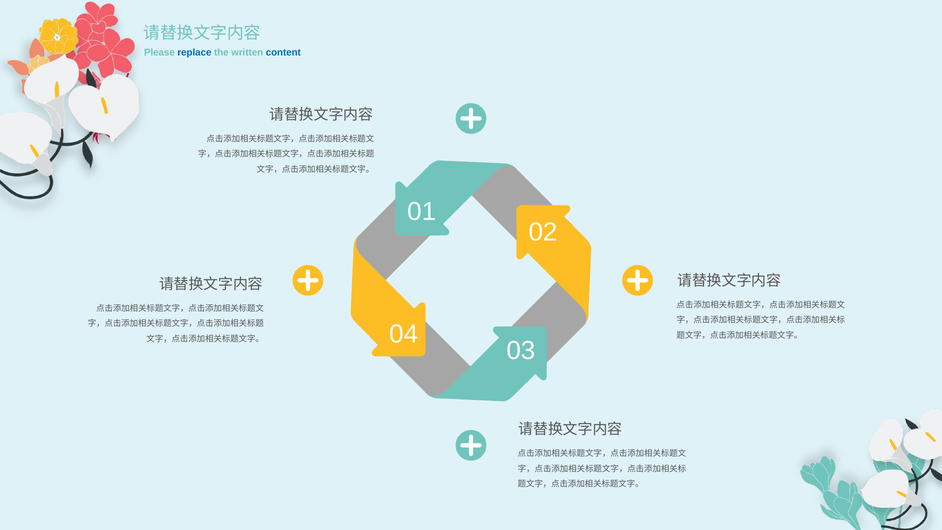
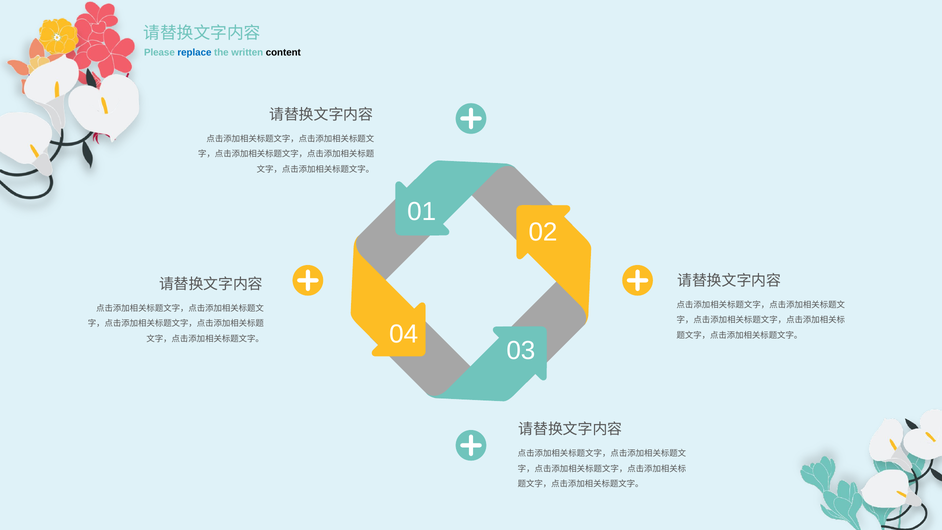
content colour: blue -> black (283, 52)
